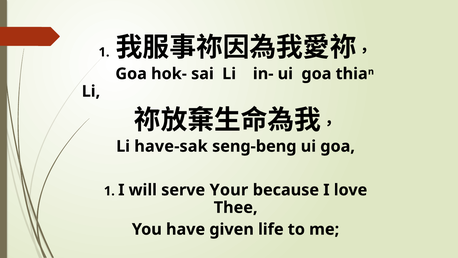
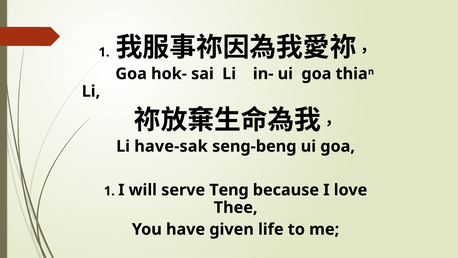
Your: Your -> Teng (229, 190)
